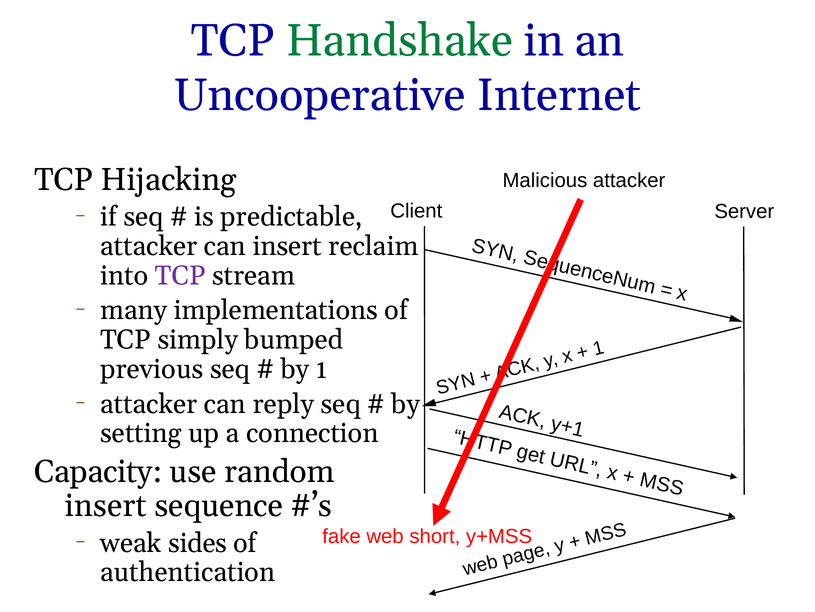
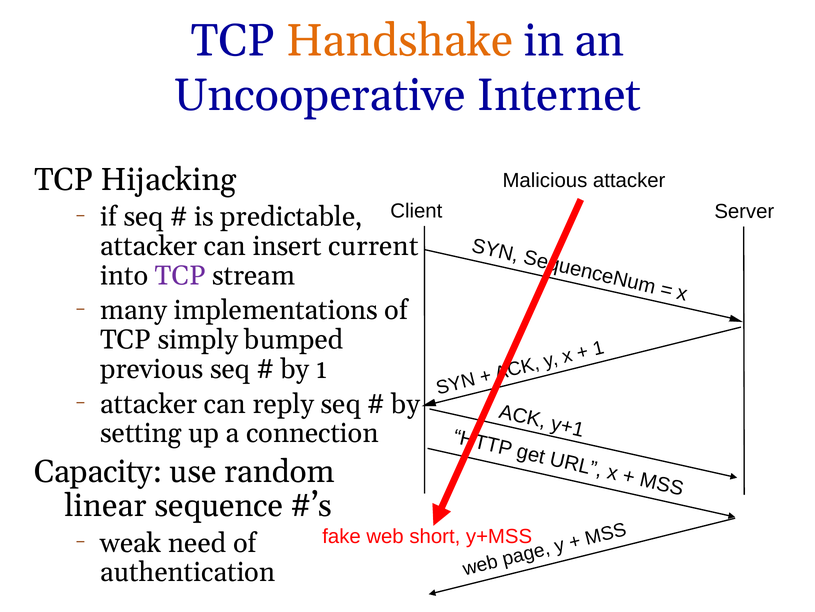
Handshake colour: green -> orange (399, 41)
reclaim: reclaim -> current (373, 246)
insert: insert -> linear (106, 505)
sides: sides -> need (197, 542)
